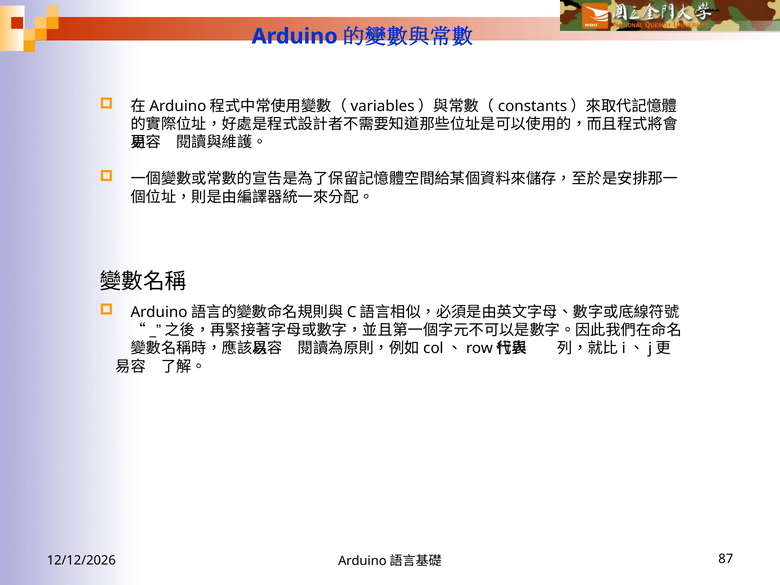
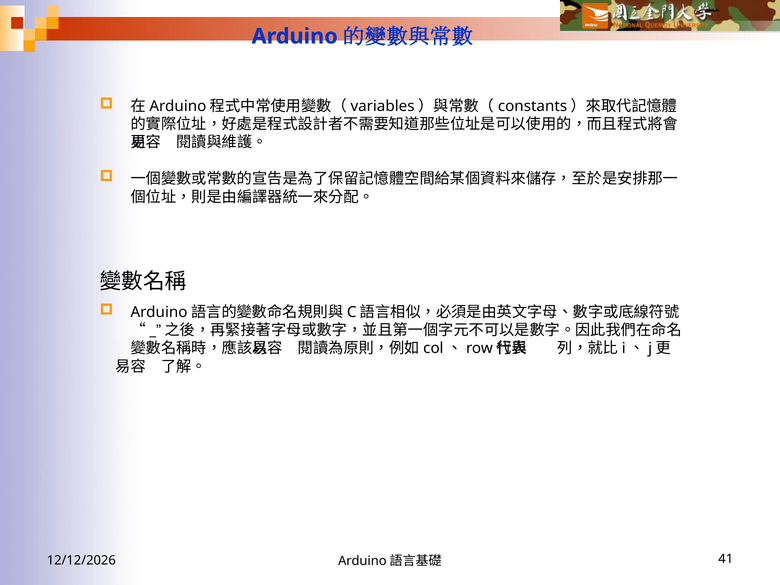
87: 87 -> 41 (726, 559)
